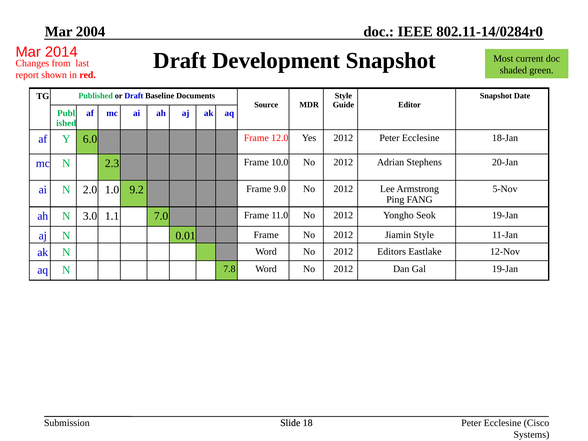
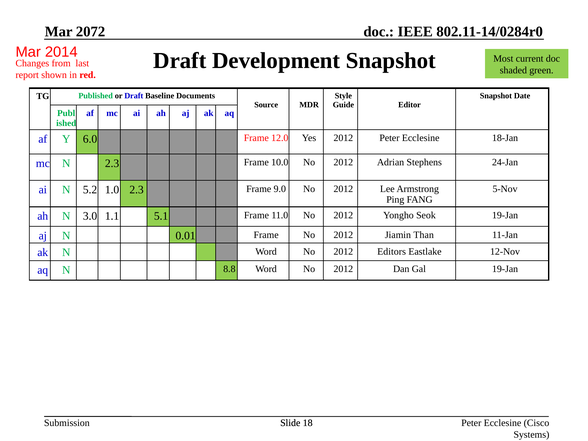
2004: 2004 -> 2072 (91, 32)
20-Jan: 20-Jan -> 24-Jan (505, 162)
2.0: 2.0 -> 5.2 (90, 190)
1.0 9.2: 9.2 -> 2.3 (137, 190)
7.0: 7.0 -> 5.1 (161, 216)
Jiamin Style: Style -> Than (424, 235)
7.8: 7.8 -> 8.8 (229, 269)
